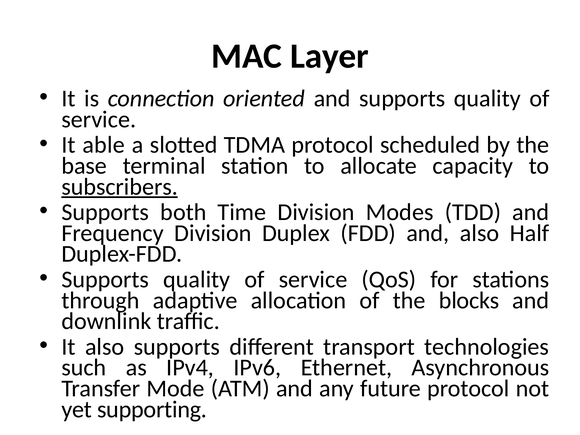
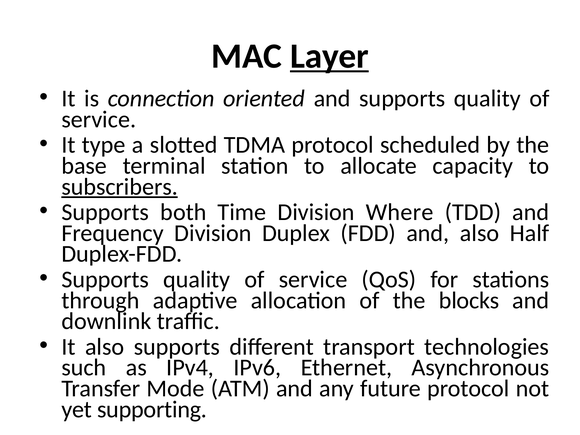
Layer underline: none -> present (329, 56)
able: able -> type (104, 145)
Modes: Modes -> Where (400, 212)
